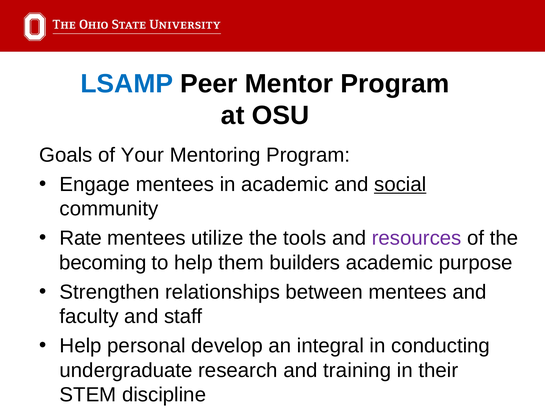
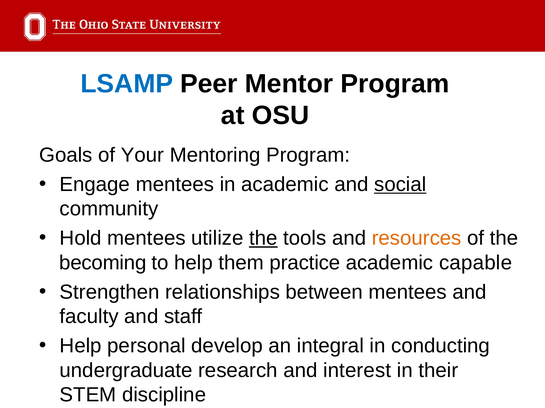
Rate: Rate -> Hold (81, 239)
the underline: none -> present (263, 239)
resources colour: purple -> orange (417, 239)
builders: builders -> practice (305, 263)
purpose: purpose -> capable (476, 263)
training: training -> interest (357, 371)
